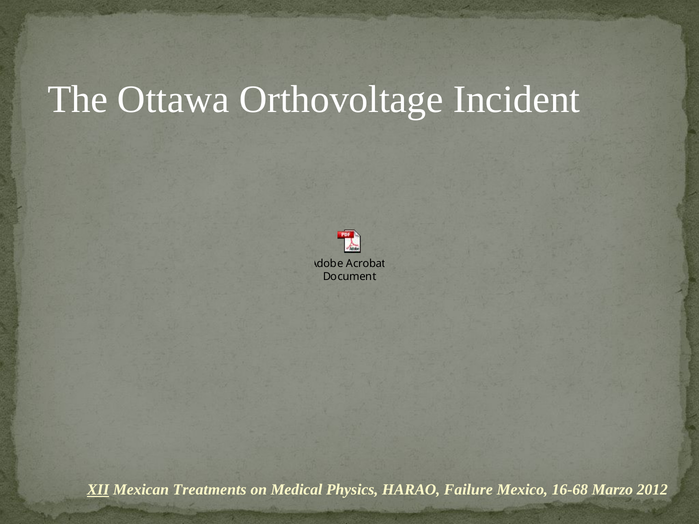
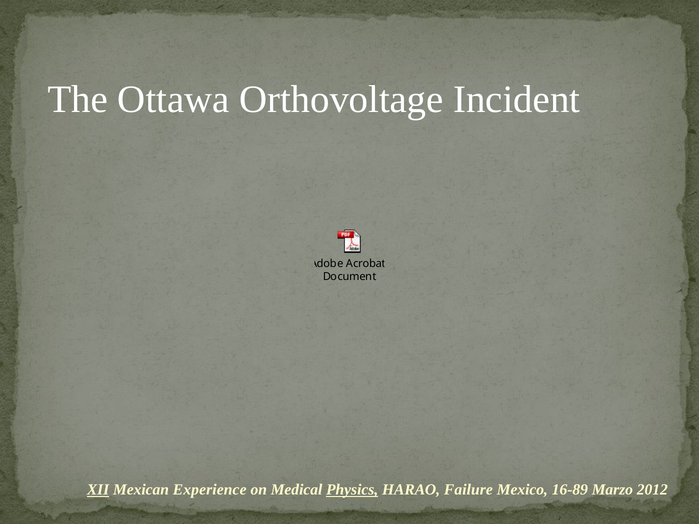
Treatments: Treatments -> Experience (210, 490)
Physics underline: none -> present (352, 490)
16-68: 16-68 -> 16-89 (570, 490)
